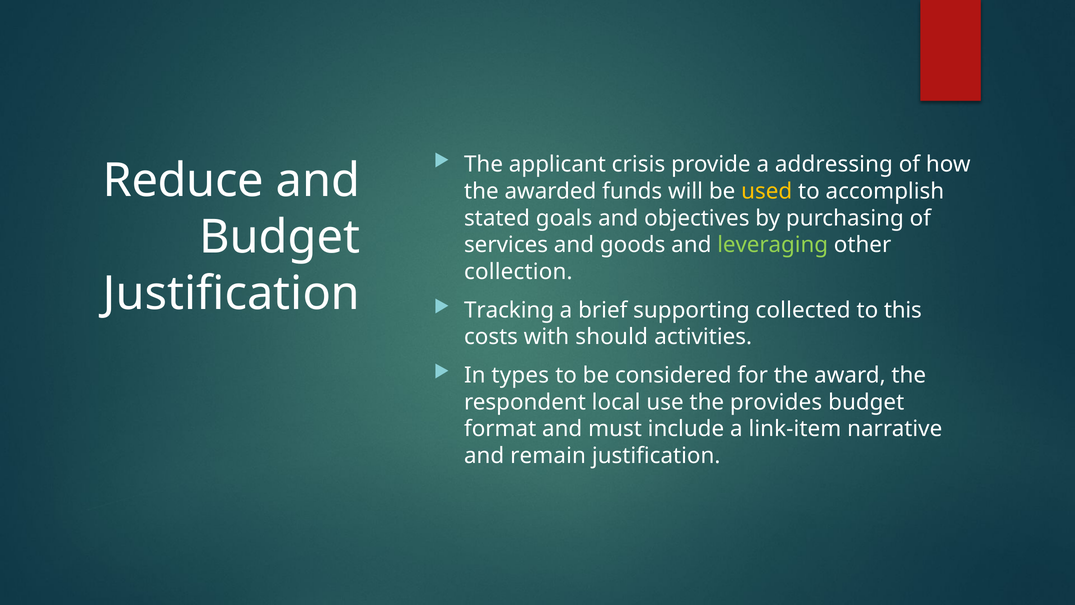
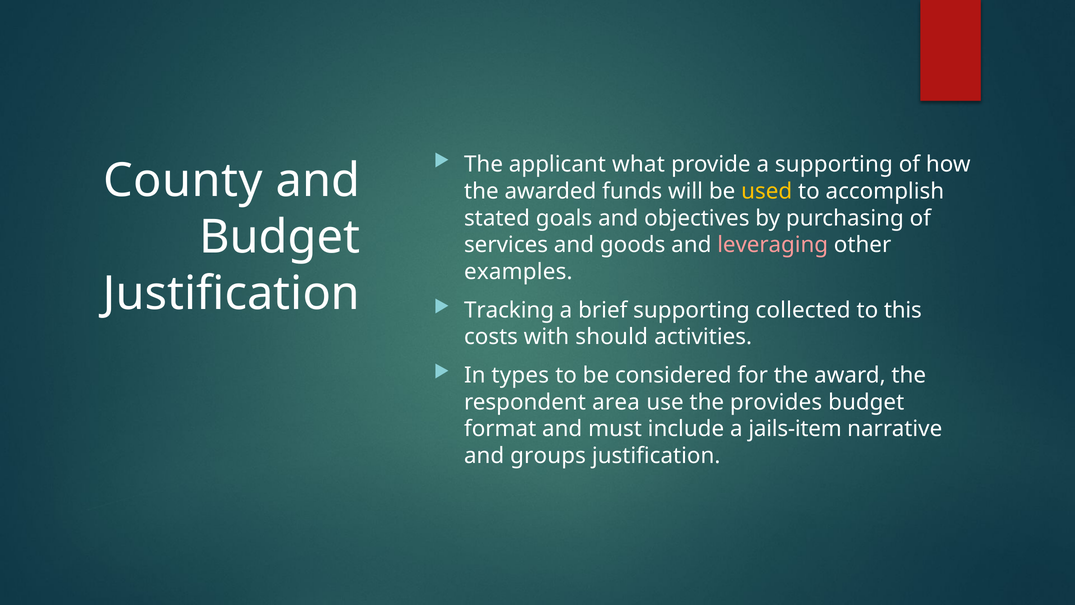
crisis: crisis -> what (638, 164)
a addressing: addressing -> supporting (834, 164)
Reduce: Reduce -> County (183, 181)
leveraging colour: light green -> pink (773, 245)
collection: collection -> examples (518, 272)
local: local -> area (616, 402)
link-item: link-item -> jails-item (795, 429)
remain: remain -> groups (548, 456)
